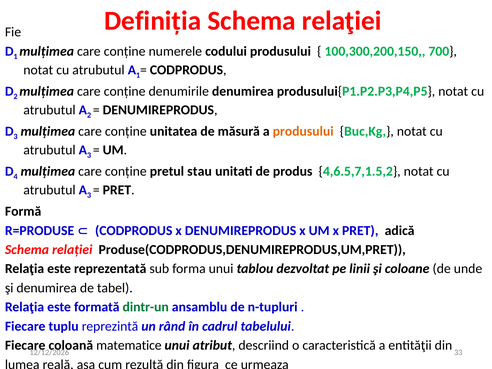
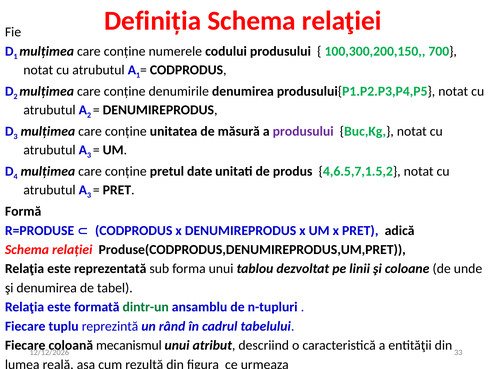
produsului colour: orange -> purple (303, 131)
stau: stau -> date (200, 171)
matematice: matematice -> mecanismul (129, 345)
